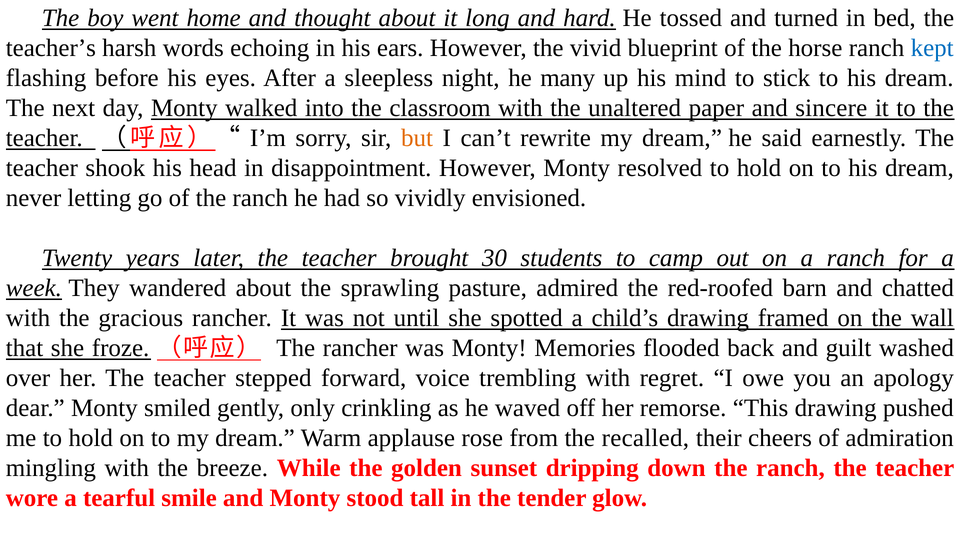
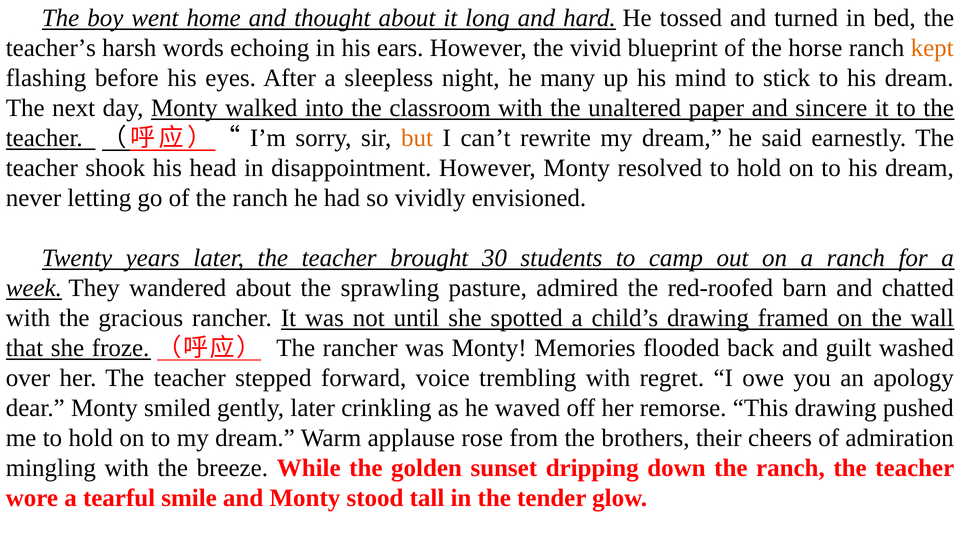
kept colour: blue -> orange (932, 48)
gently only: only -> later (313, 408)
recalled: recalled -> brothers (646, 438)
